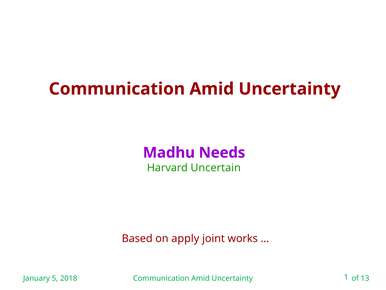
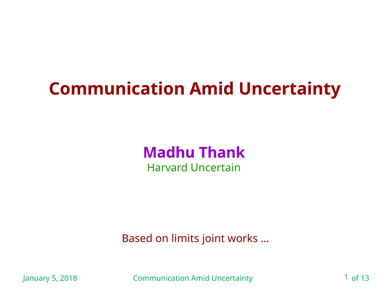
Needs: Needs -> Thank (222, 152)
apply: apply -> limits (185, 238)
